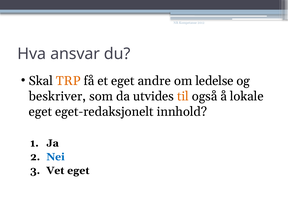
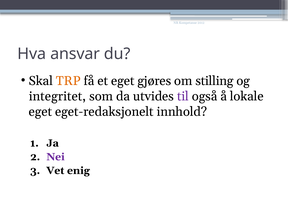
andre: andre -> gjøres (154, 81)
ledelse: ledelse -> stilling (214, 81)
beskriver: beskriver -> integritet (57, 96)
til colour: orange -> purple (183, 96)
Nei colour: blue -> purple (56, 157)
Vet eget: eget -> enig (78, 171)
